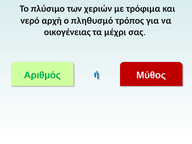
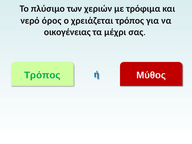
αρχή: αρχή -> όρος (52, 21)
πληθυσμό: πληθυσμό -> χρειάζεται (92, 21)
Αριθμός: Αριθμός -> Τρόπος (42, 75)
